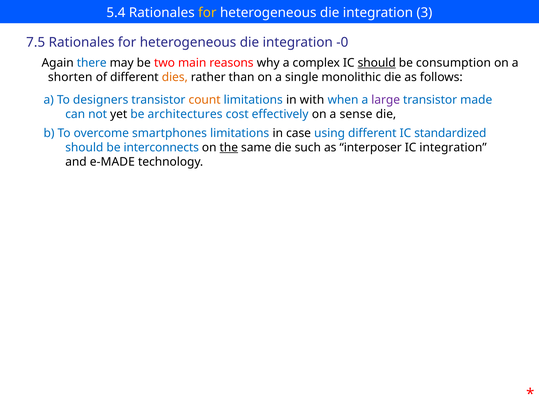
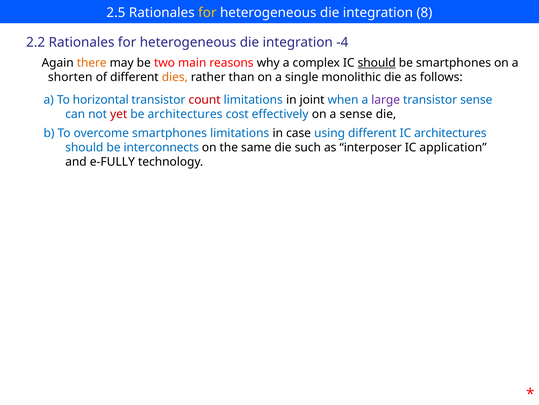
5.4: 5.4 -> 2.5 (116, 13)
3: 3 -> 8 (424, 13)
7.5: 7.5 -> 2.2 (36, 42)
-0: -0 -> -4 (342, 42)
there colour: blue -> orange (92, 63)
be consumption: consumption -> smartphones (453, 63)
designers: designers -> horizontal (101, 100)
count colour: orange -> red (205, 100)
with: with -> joint (312, 100)
transistor made: made -> sense (476, 100)
yet colour: black -> red (119, 114)
IC standardized: standardized -> architectures (450, 133)
the underline: present -> none (229, 147)
IC integration: integration -> application (453, 147)
e-MADE: e-MADE -> e-FULLY (112, 162)
